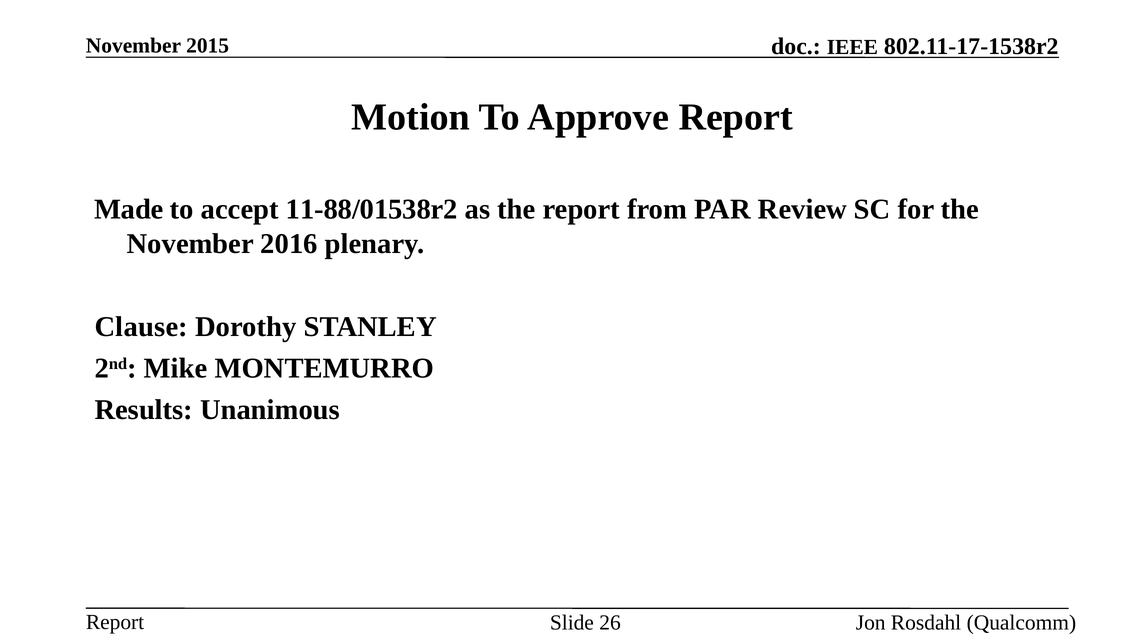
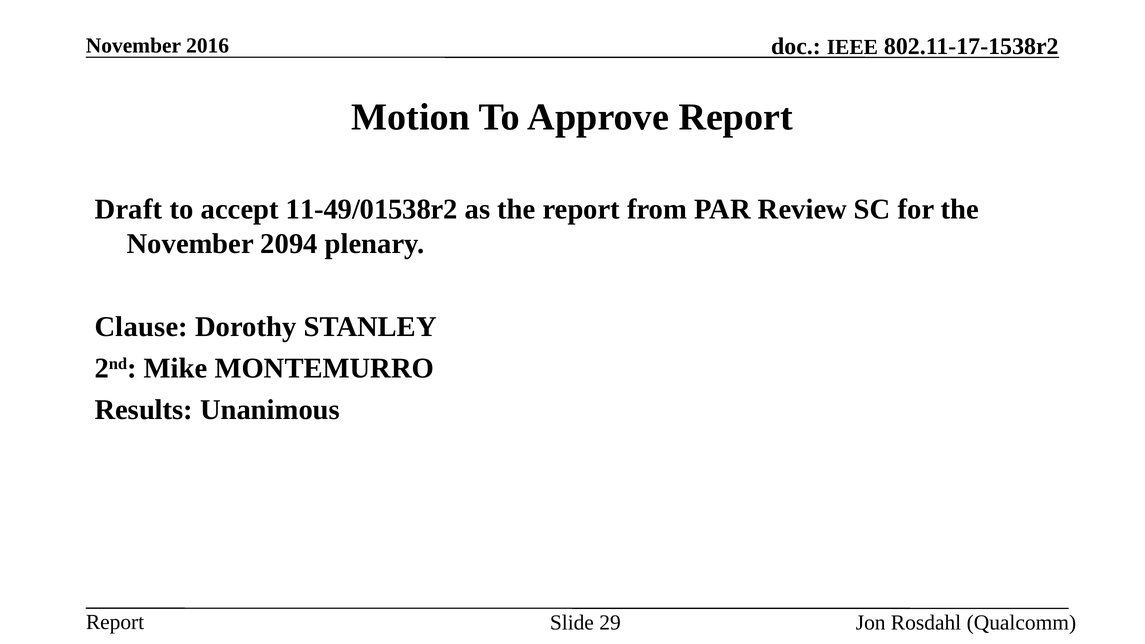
2015: 2015 -> 2016 (208, 46)
Made: Made -> Draft (129, 210)
11-88/01538r2: 11-88/01538r2 -> 11-49/01538r2 (372, 210)
2016: 2016 -> 2094 (289, 244)
26: 26 -> 29 (610, 623)
